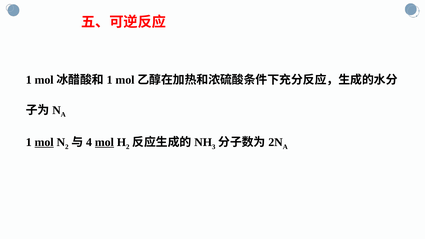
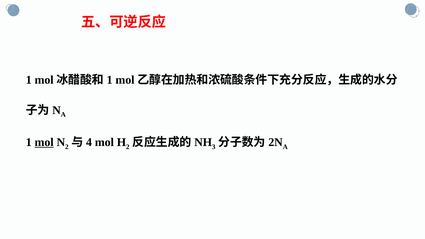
mol underline: present -> none (104, 142)
